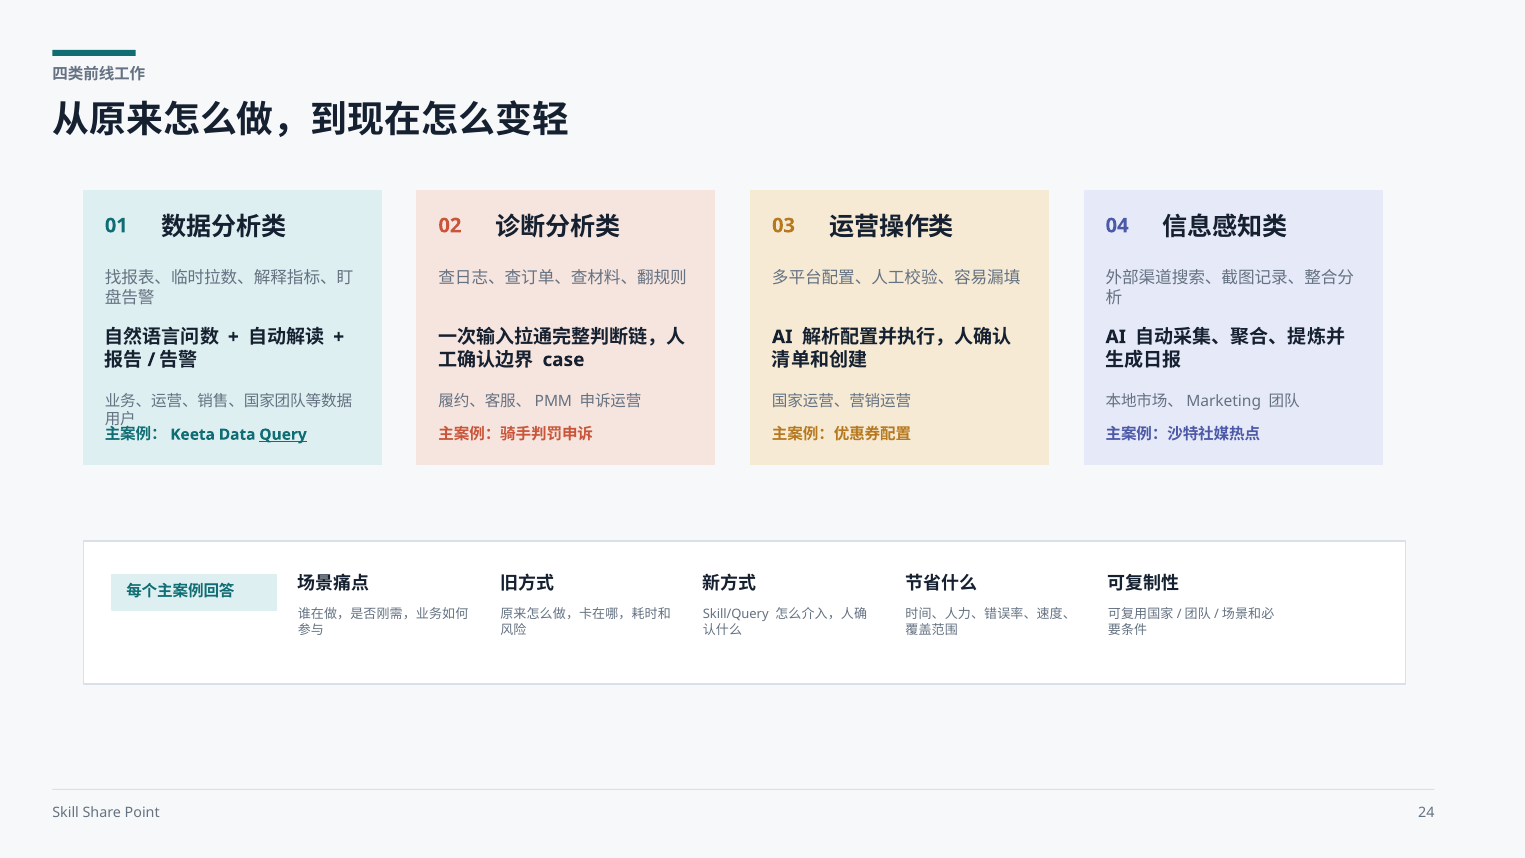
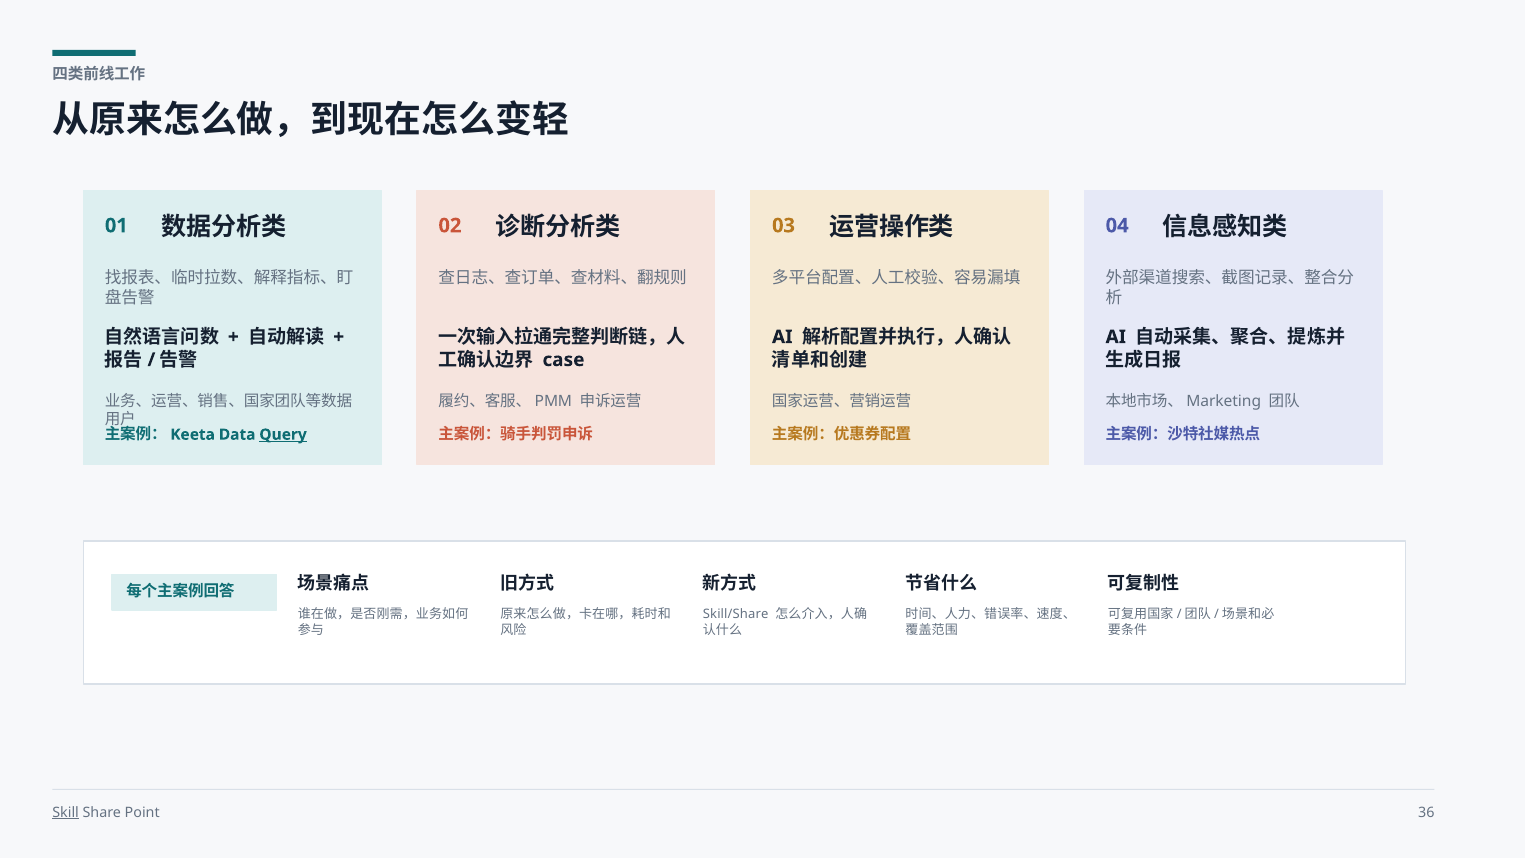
Skill/Query: Skill/Query -> Skill/Share (736, 614)
Skill underline: none -> present (66, 813)
24: 24 -> 36 (1426, 813)
